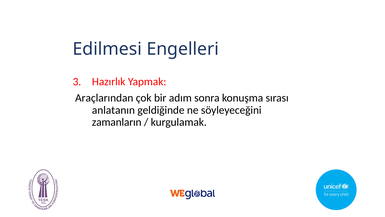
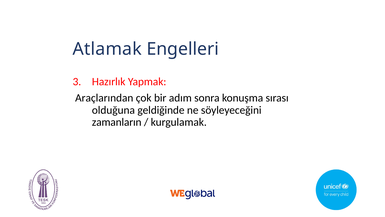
Edilmesi: Edilmesi -> Atlamak (107, 49)
anlatanın: anlatanın -> olduğuna (113, 110)
